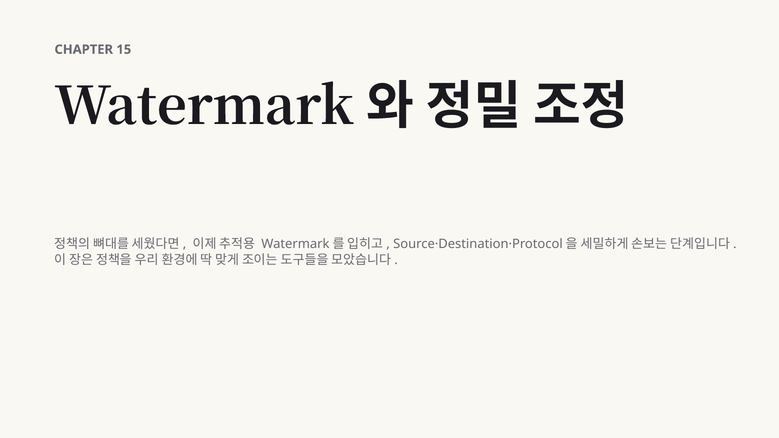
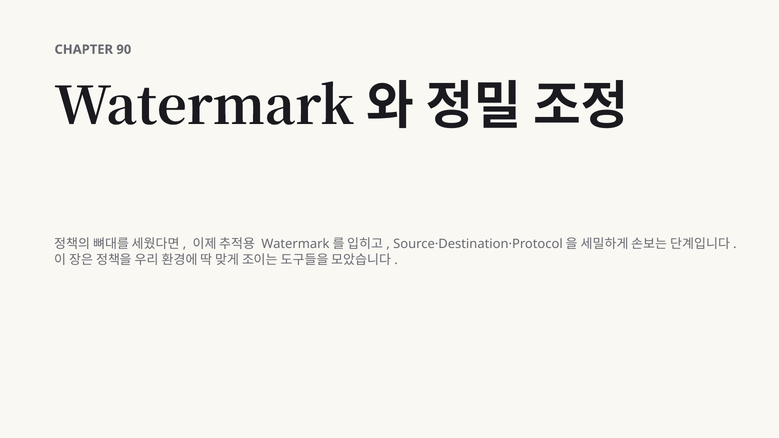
15: 15 -> 90 (124, 50)
